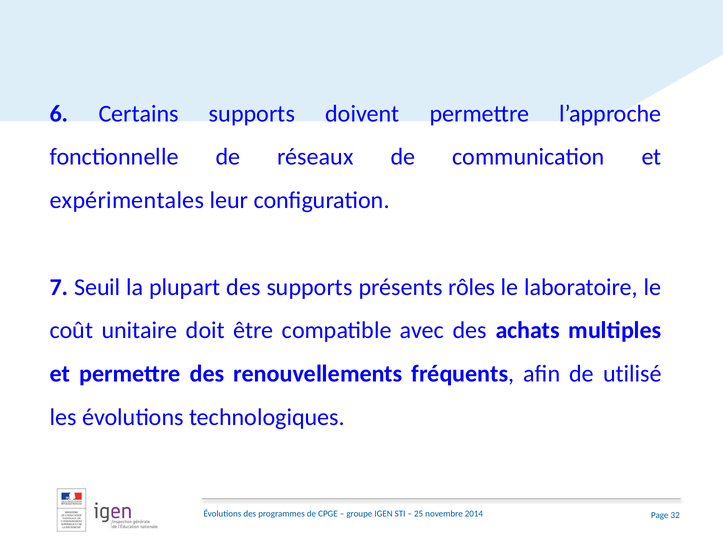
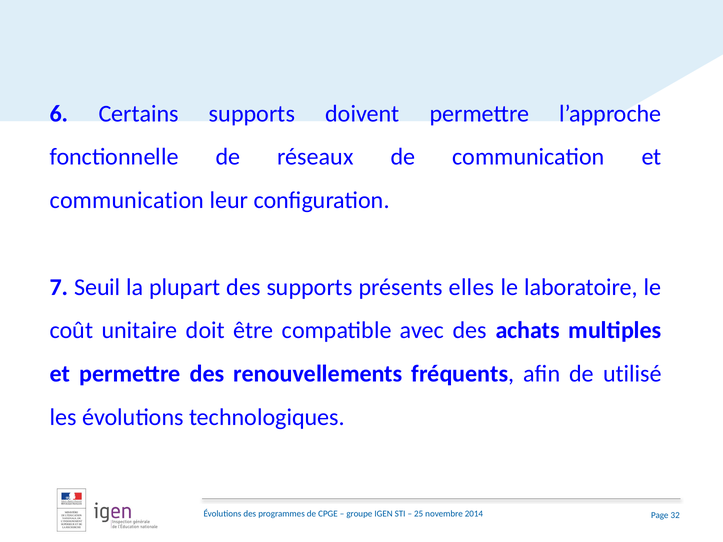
expérimentales: expérimentales -> communication (127, 200)
rôles: rôles -> elles (472, 287)
